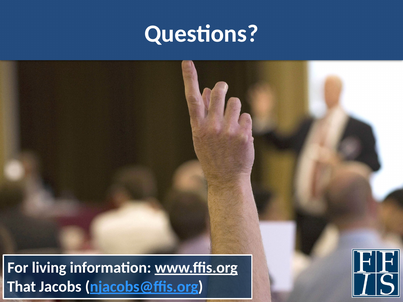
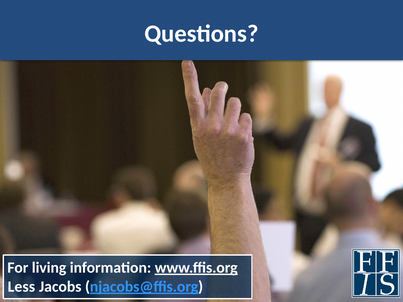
That: That -> Less (21, 287)
